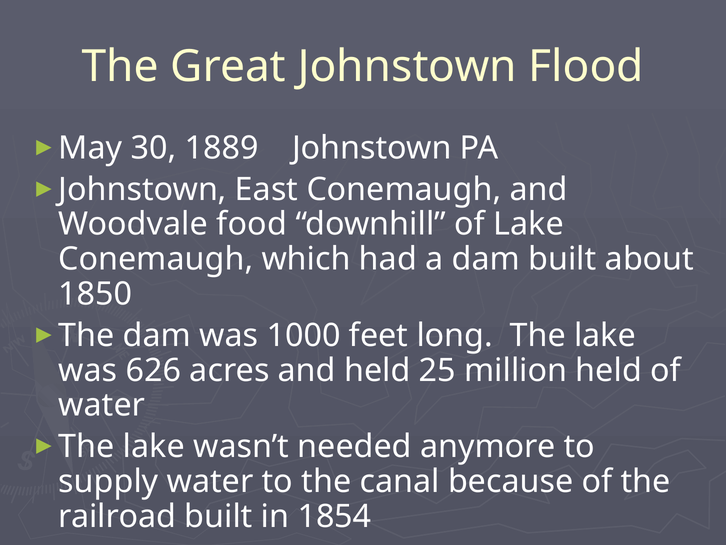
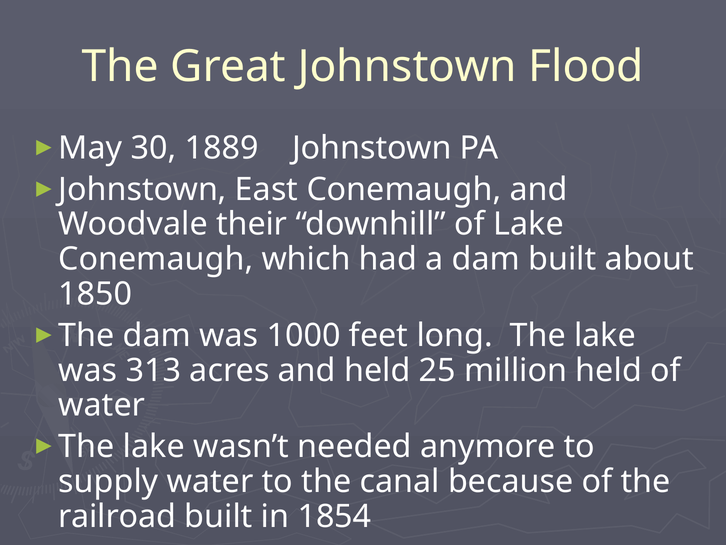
food: food -> their (252, 224)
626: 626 -> 313 (153, 370)
